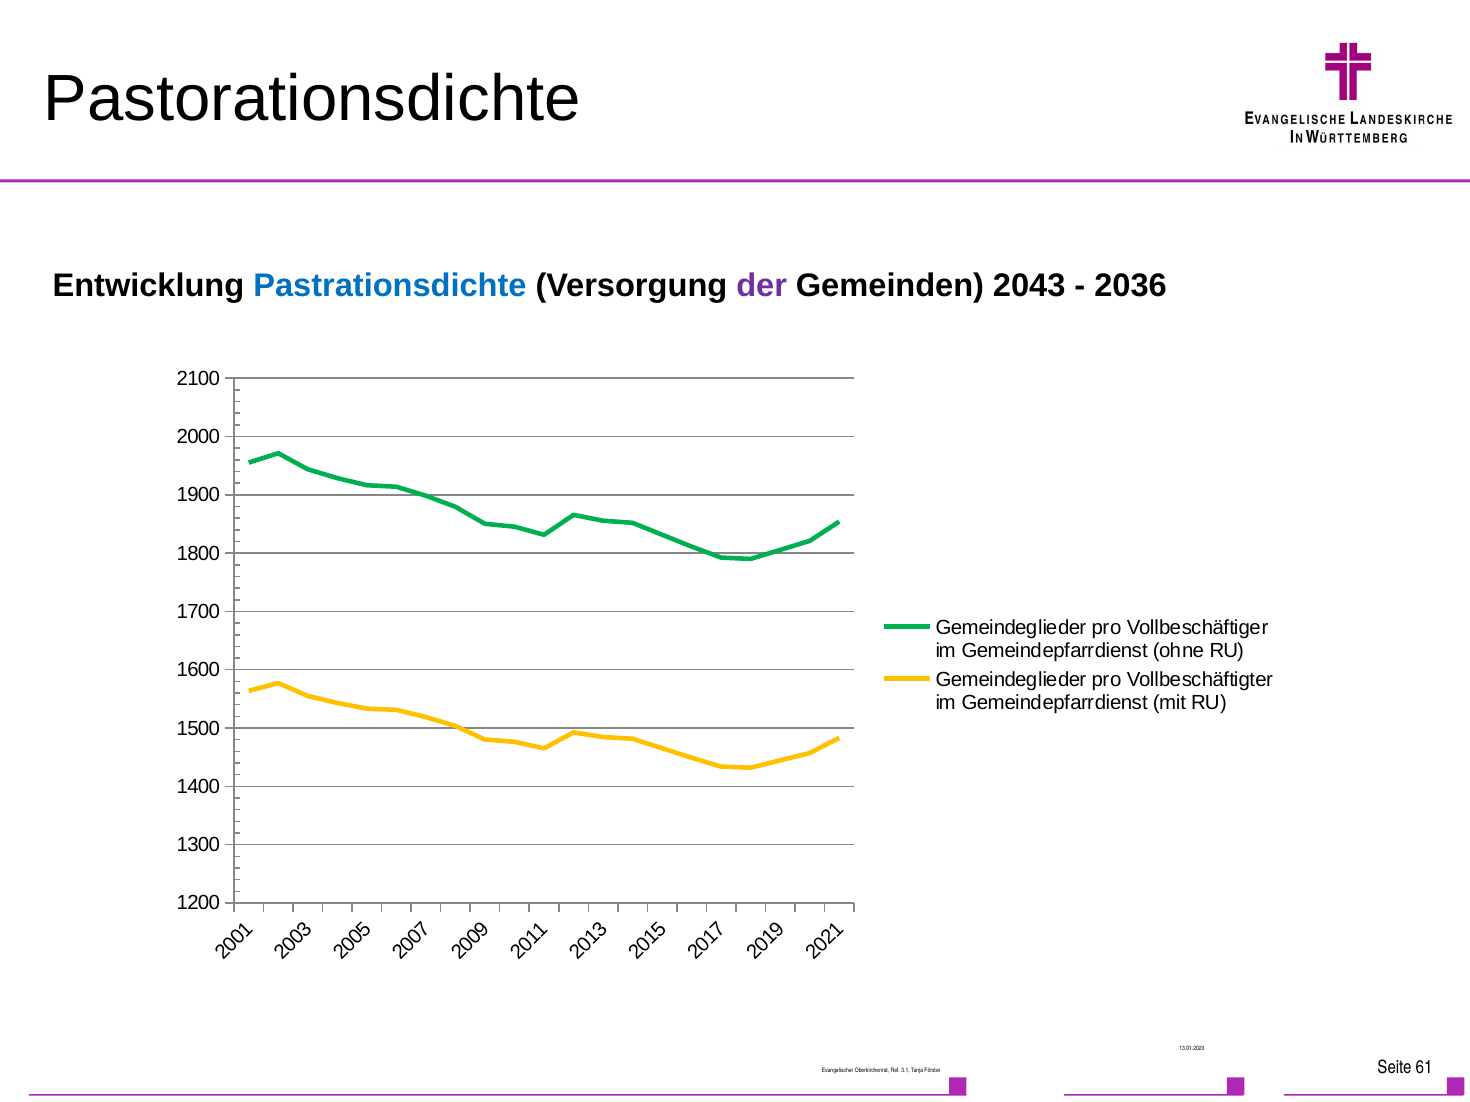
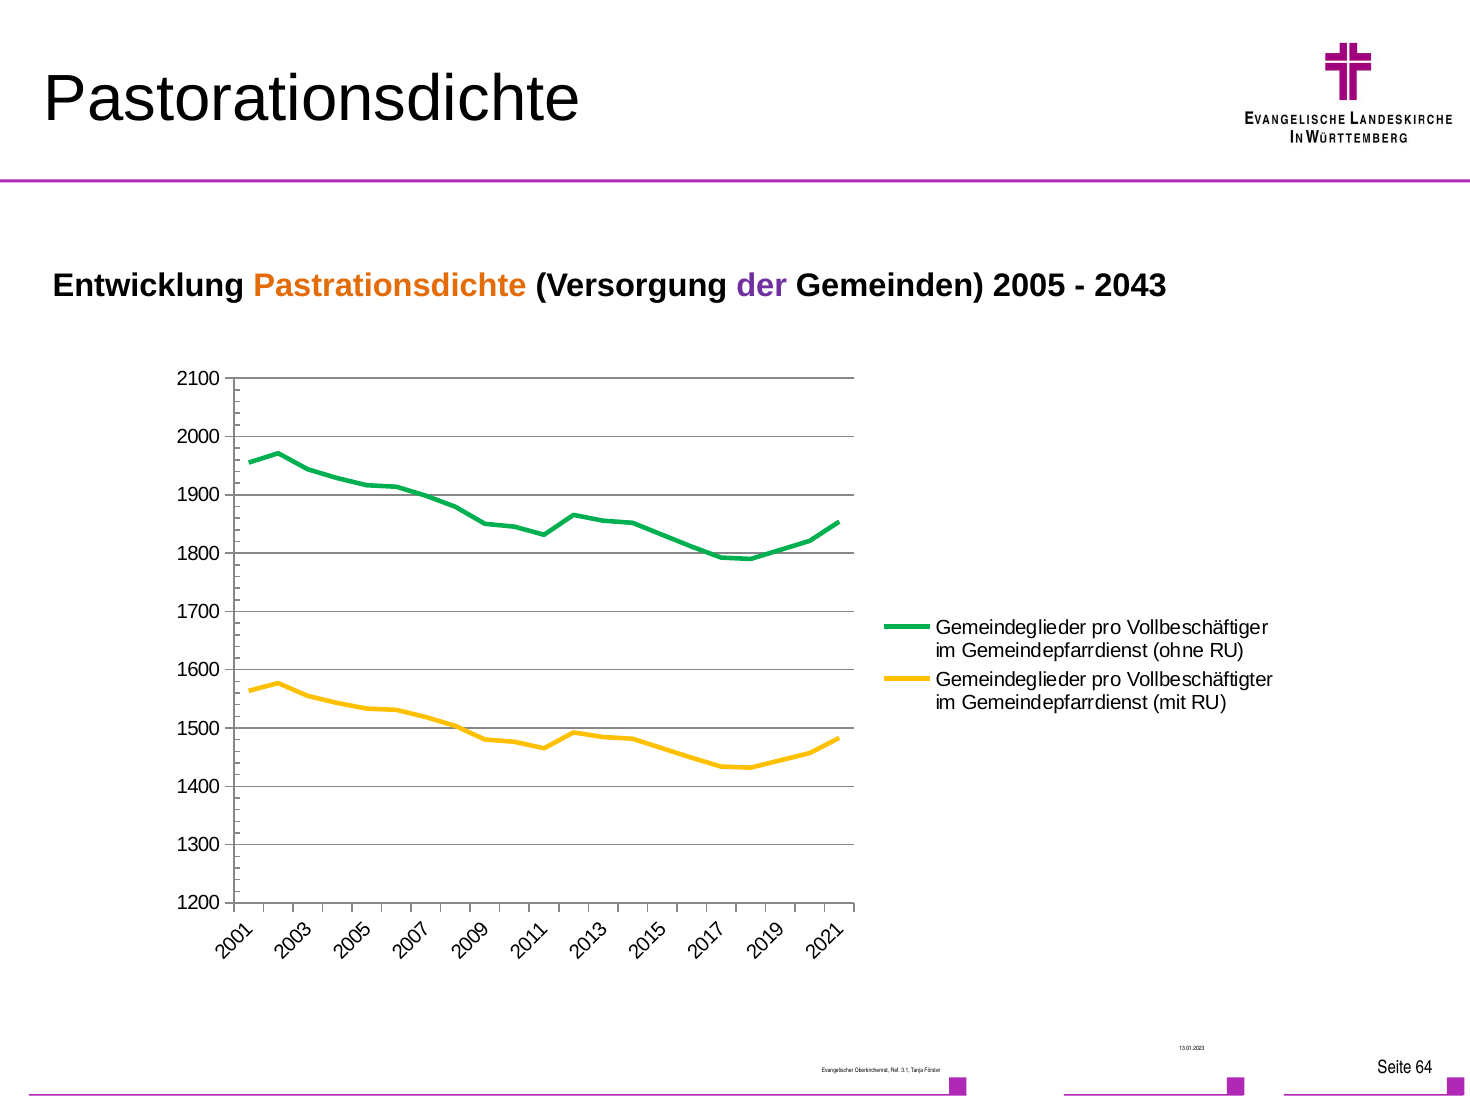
Pastrationsdichte colour: blue -> orange (390, 286)
2043: 2043 -> 2005 (1029, 286)
2036: 2036 -> 2043 (1131, 286)
61: 61 -> 64 (1424, 1068)
